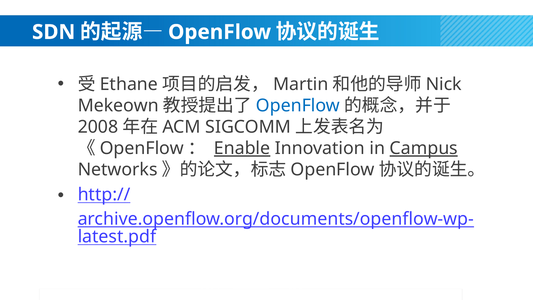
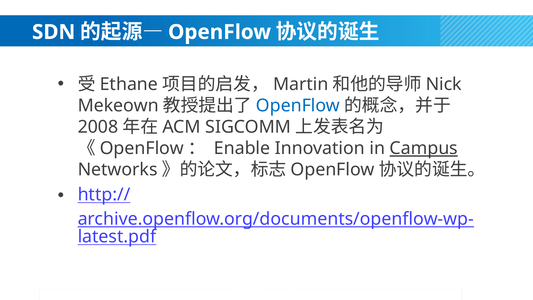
Enable underline: present -> none (242, 148)
